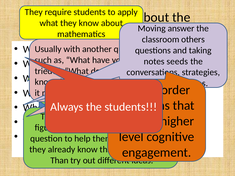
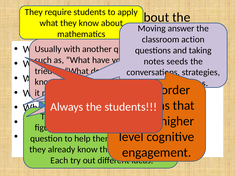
others: others -> action (193, 39)
Than: Than -> Each (59, 161)
